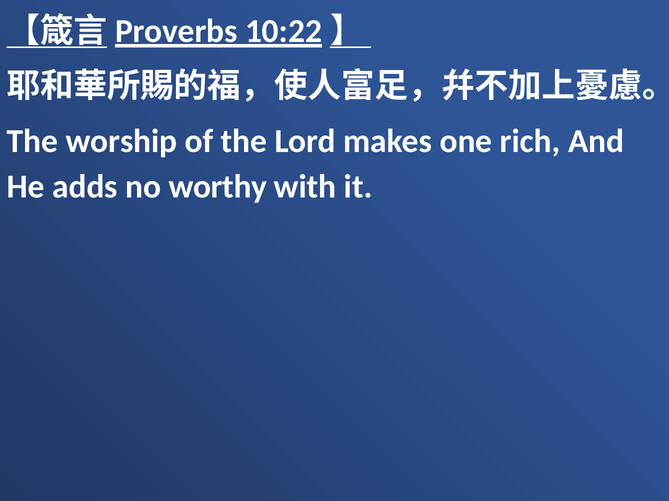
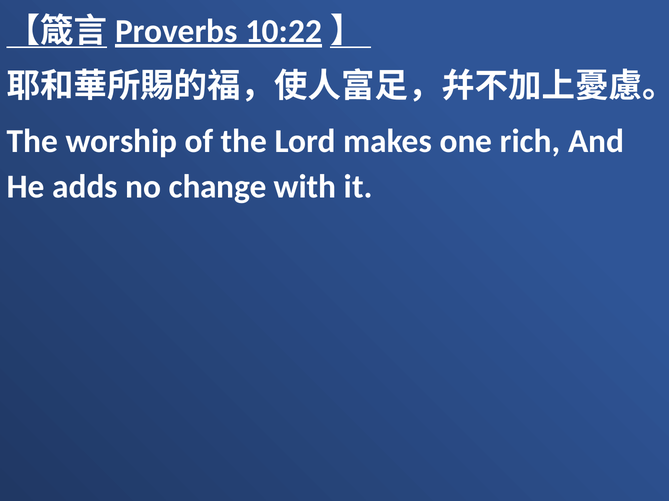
worthy: worthy -> change (218, 187)
